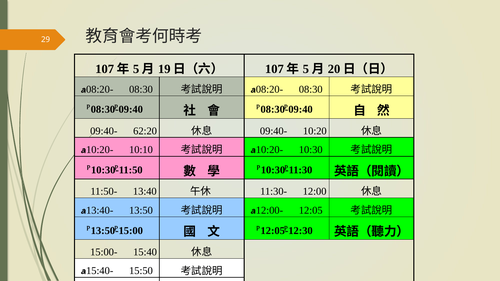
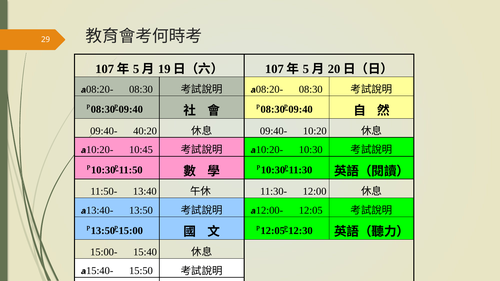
62:20: 62:20 -> 40:20 (145, 131)
10:10: 10:10 -> 10:45 (141, 150)
